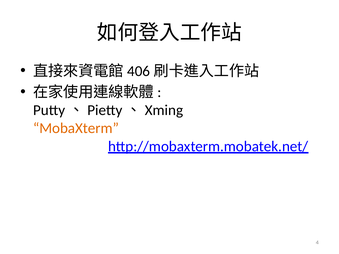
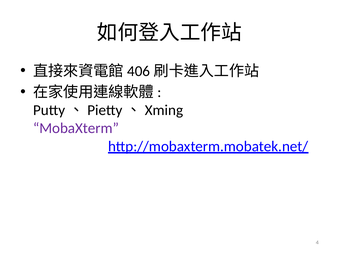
MobaXterm colour: orange -> purple (76, 128)
